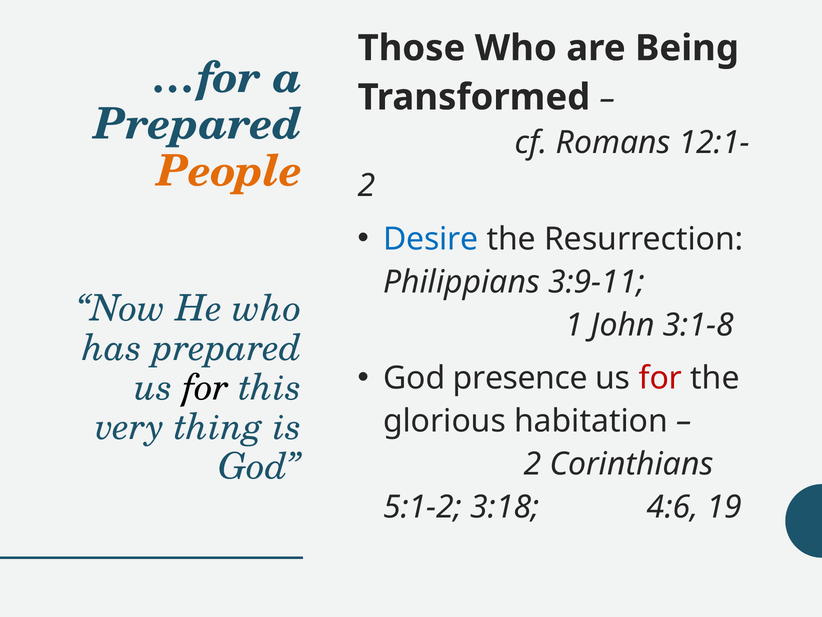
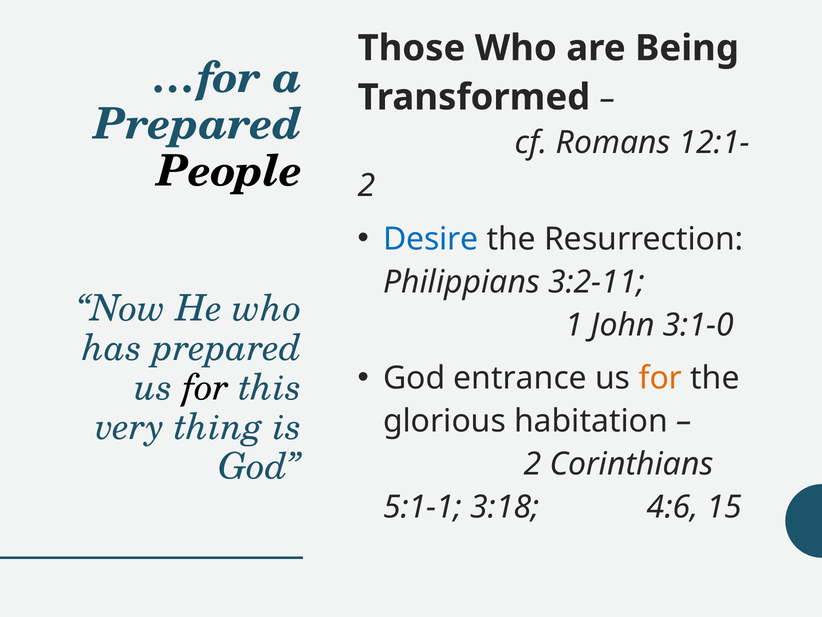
People colour: orange -> black (229, 171)
3:9-11: 3:9-11 -> 3:2-11 (596, 282)
3:1-8: 3:1-8 -> 3:1-0 (698, 325)
presence: presence -> entrance (520, 378)
for colour: red -> orange (660, 378)
5:1-2: 5:1-2 -> 5:1-1 (423, 507)
19: 19 -> 15 (724, 507)
